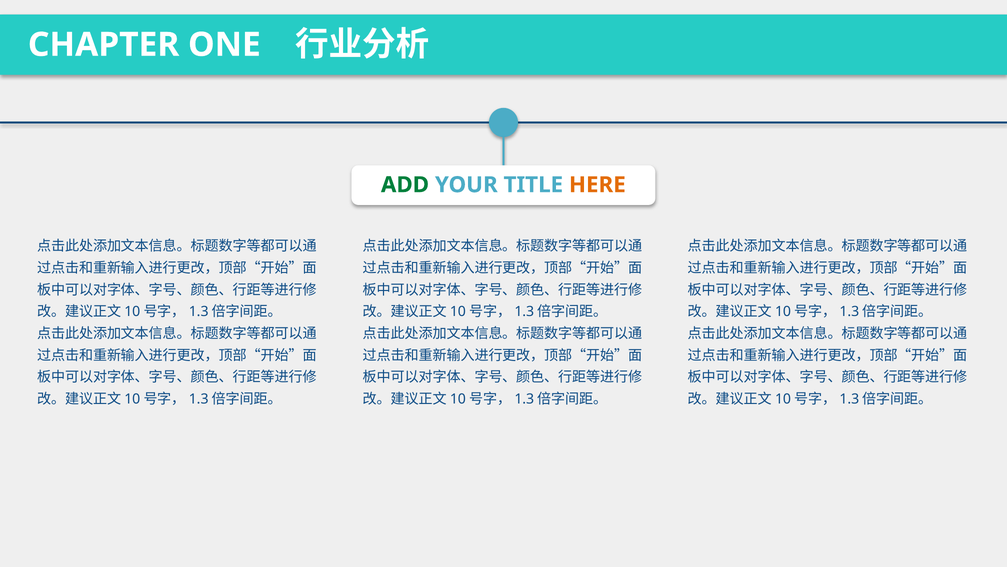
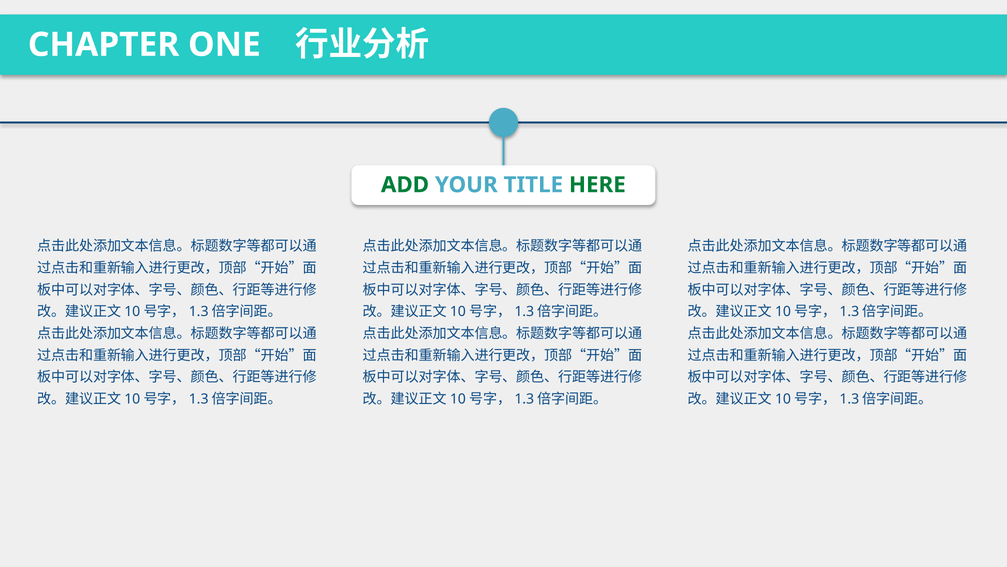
HERE colour: orange -> green (597, 185)
